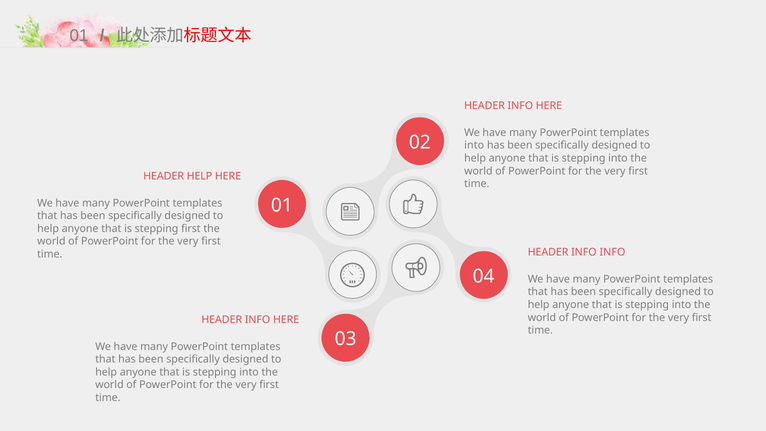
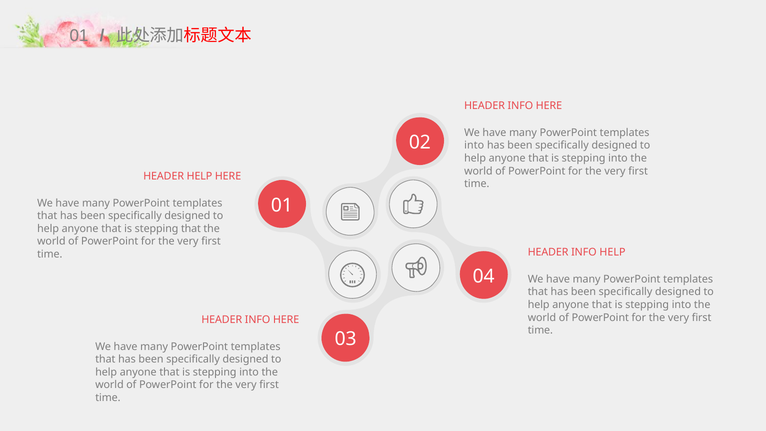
stepping first: first -> that (191, 229)
INFO INFO: INFO -> HELP (612, 252)
